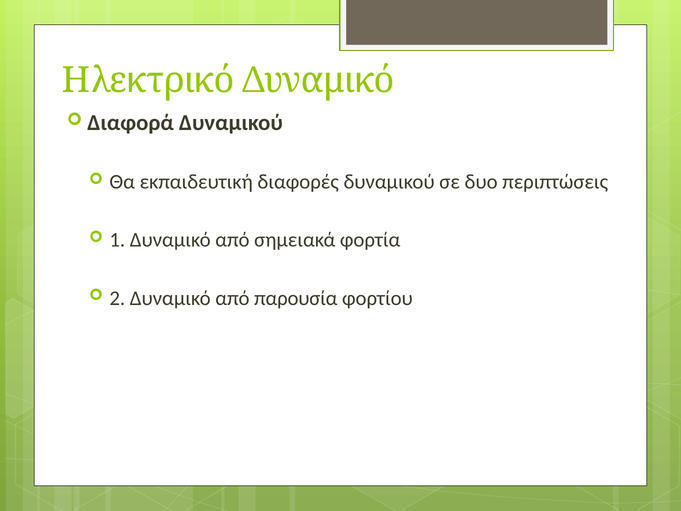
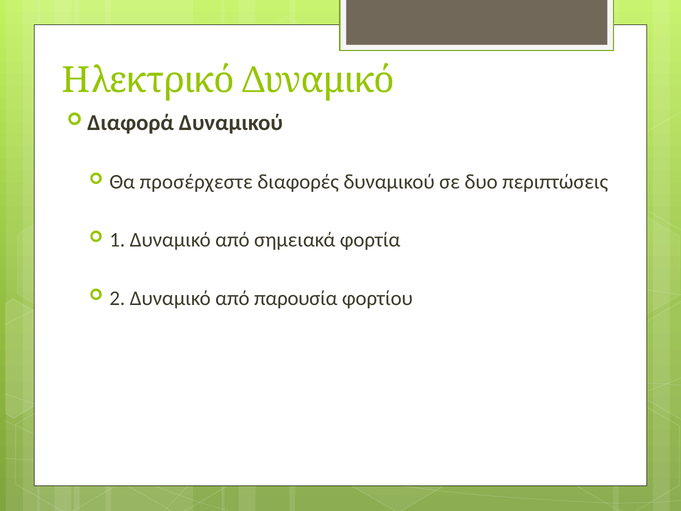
εκπαιδευτική: εκπαιδευτική -> προσέρχεστε (196, 182)
